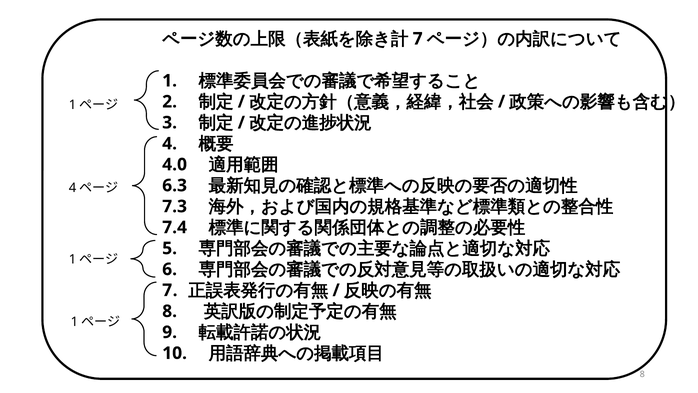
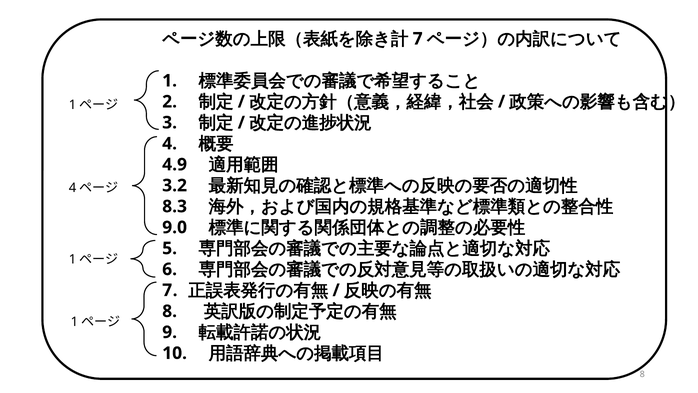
4.0: 4.0 -> 4.9 (175, 164)
6.3: 6.3 -> 3.2 (175, 185)
7.3: 7.3 -> 8.3 (175, 206)
7.4: 7.4 -> 9.0 (175, 227)
